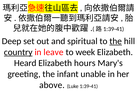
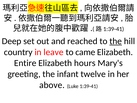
spiritual: spiritual -> reached (82, 41)
country underline: present -> none (18, 52)
week: week -> came (85, 52)
Heard: Heard -> Entire (25, 63)
unable: unable -> twelve (93, 74)
